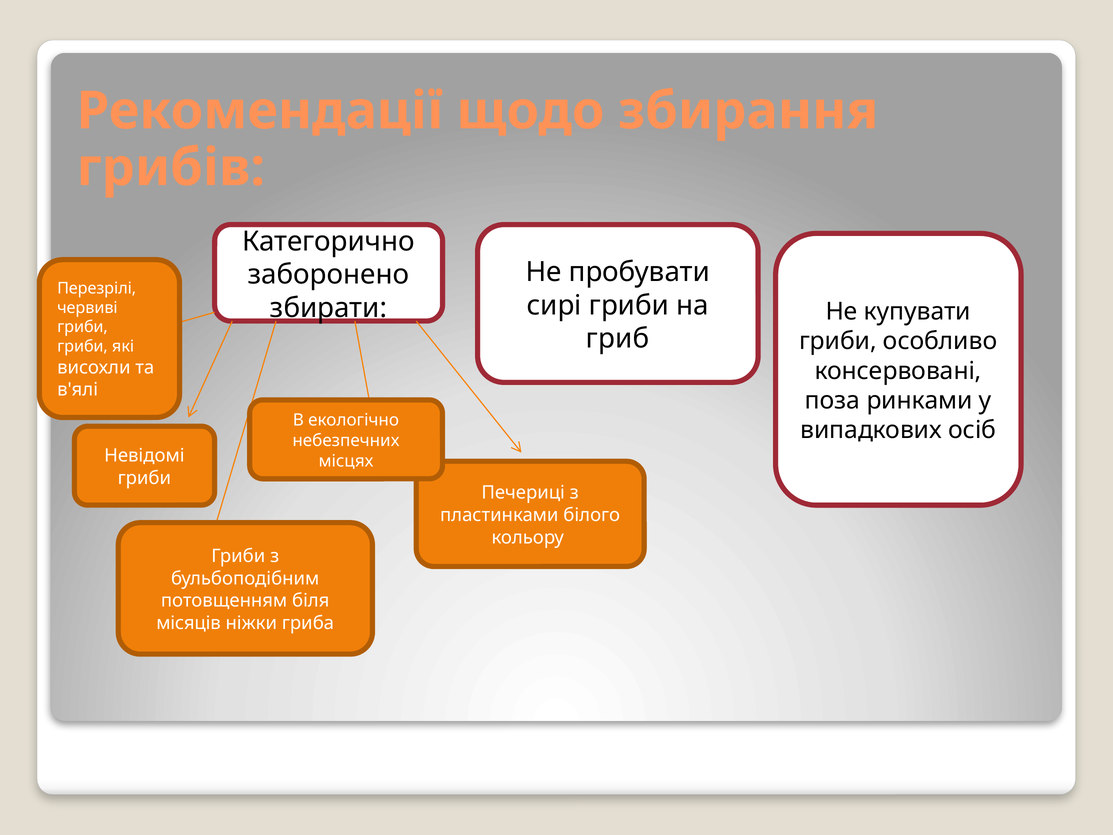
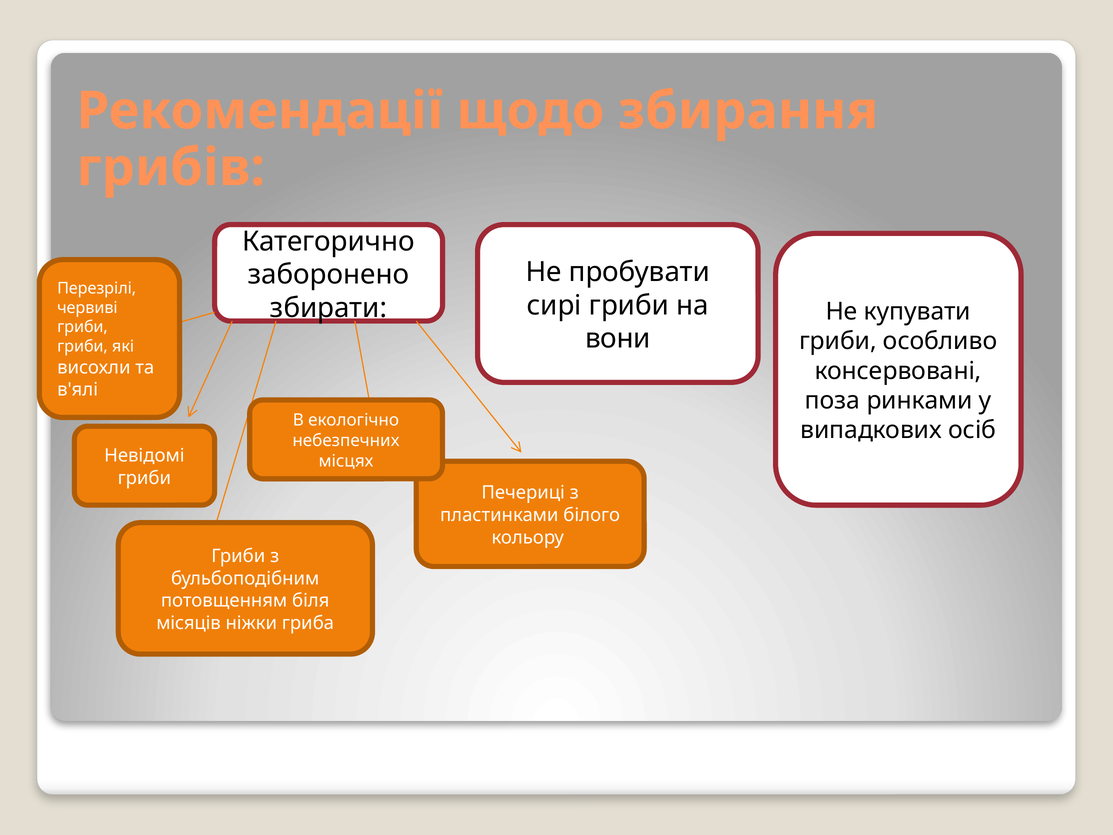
гриб: гриб -> вони (618, 339)
